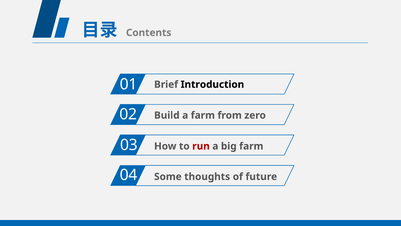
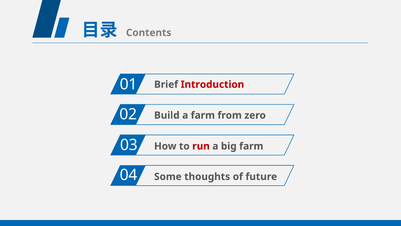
Introduction colour: black -> red (212, 84)
